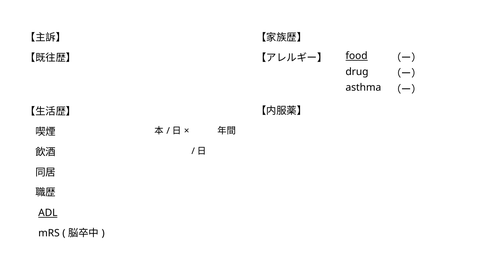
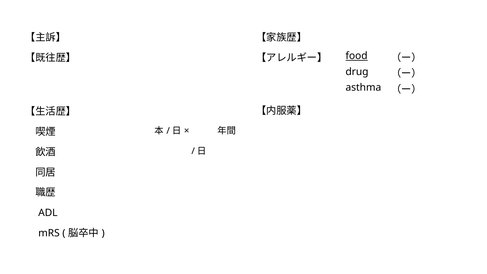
ADL underline: present -> none (48, 213)
